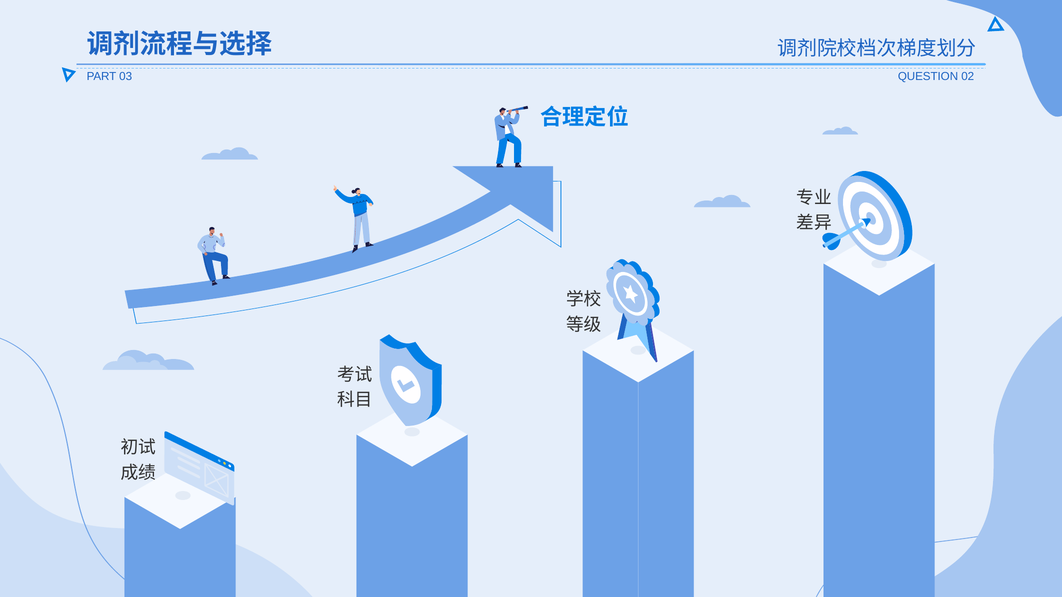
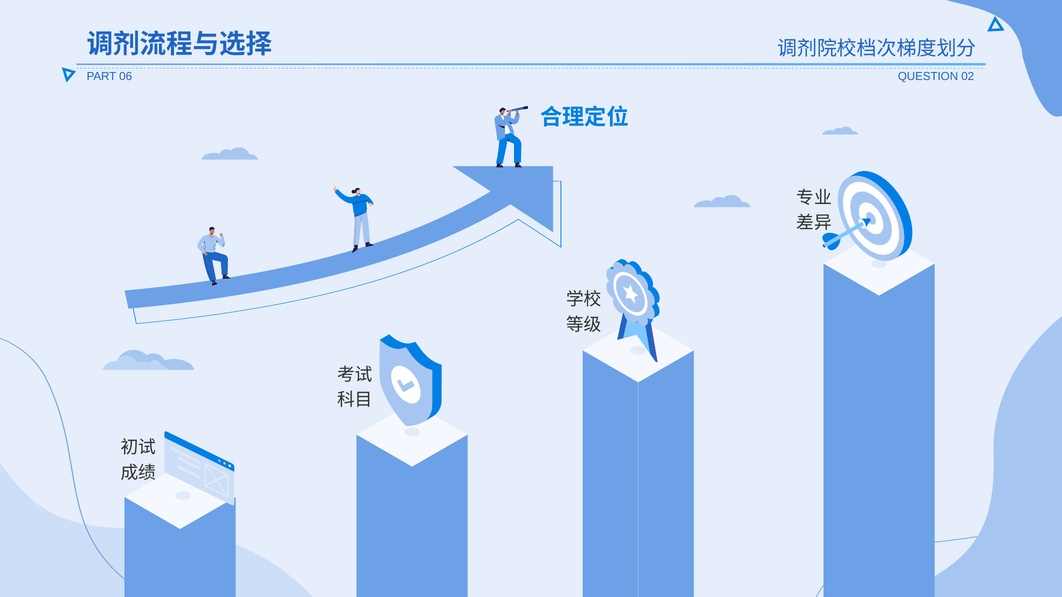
03: 03 -> 06 (126, 77)
